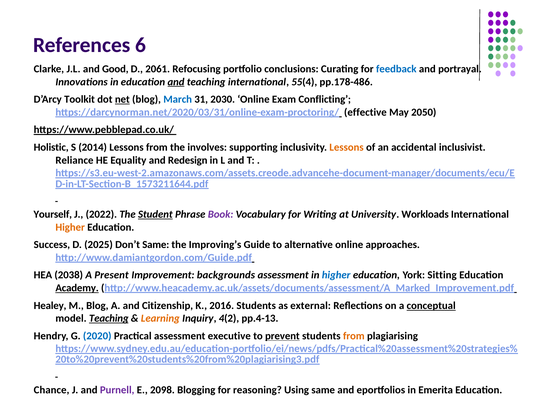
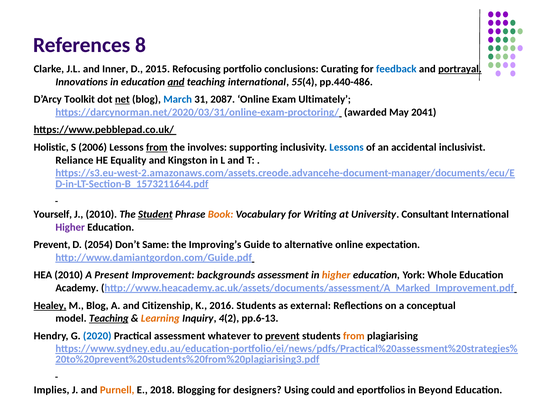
6: 6 -> 8 (141, 45)
Good: Good -> Inner (115, 69)
2061: 2061 -> 2015 (158, 69)
portrayal underline: none -> present (460, 69)
pp.178-486: pp.178-486 -> pp.440-486 (346, 82)
2030: 2030 -> 2087 (223, 99)
Conflicting: Conflicting -> Ultimately (325, 99)
effective: effective -> awarded (365, 112)
2050: 2050 -> 2041 (424, 112)
2014: 2014 -> 2006 (93, 147)
from underline: none -> present (157, 147)
Lessons colour: orange -> blue (347, 147)
Redesign: Redesign -> Kingston (188, 160)
J 2022: 2022 -> 2010 (101, 214)
Book colour: purple -> orange (221, 214)
Workloads: Workloads -> Consultant (425, 214)
Higher colour: orange -> purple (70, 227)
Success: Success -> Prevent (52, 245)
2025: 2025 -> 2054 (99, 245)
approaches: approaches -> expectation (393, 245)
HEA 2038: 2038 -> 2010 (69, 275)
higher colour: blue -> orange (336, 275)
Sitting: Sitting -> Whole (442, 275)
Academy underline: present -> none (77, 288)
Healey underline: none -> present (50, 306)
conceptual underline: present -> none (431, 306)
pp.4-13: pp.4-13 -> pp.6-13 (260, 319)
executive: executive -> whatever (229, 336)
Chance: Chance -> Implies (52, 390)
Purnell colour: purple -> orange (117, 390)
2098: 2098 -> 2018 (162, 390)
reasoning: reasoning -> designers (257, 390)
Using same: same -> could (323, 390)
Emerita: Emerita -> Beyond (436, 390)
